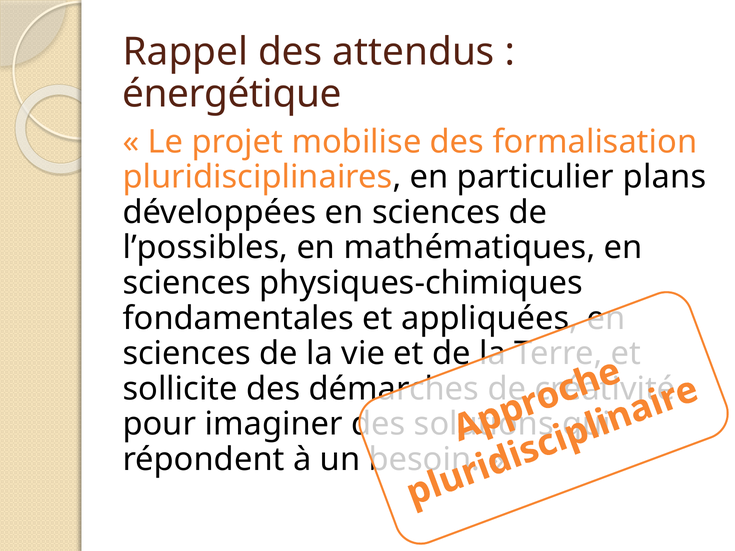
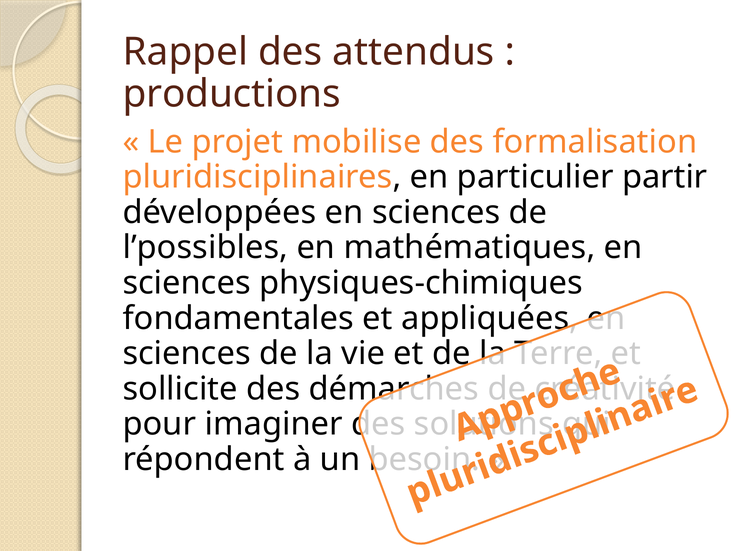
énergétique: énergétique -> productions (232, 94)
plans: plans -> partir (665, 177)
